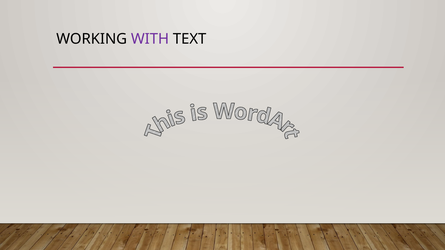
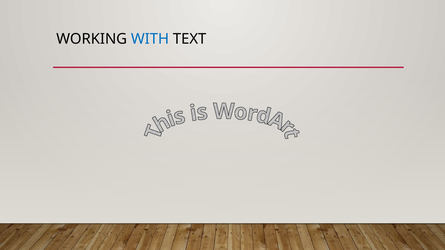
WITH colour: purple -> blue (150, 39)
